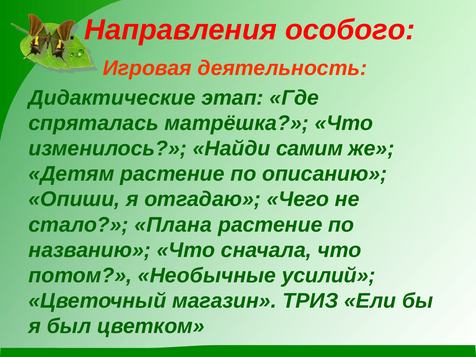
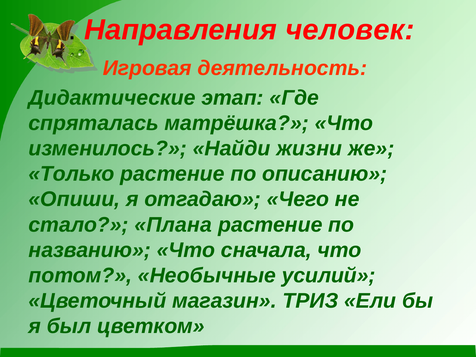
особого: особого -> человек (350, 30)
самим: самим -> жизни (309, 149)
Детям: Детям -> Только (72, 174)
